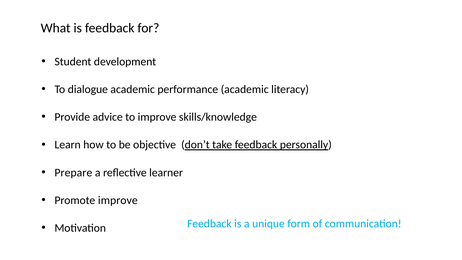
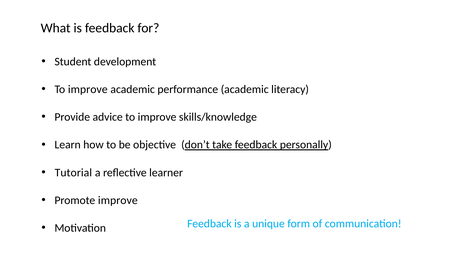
dialogue: dialogue -> improve (88, 89)
Prepare: Prepare -> Tutorial (73, 172)
